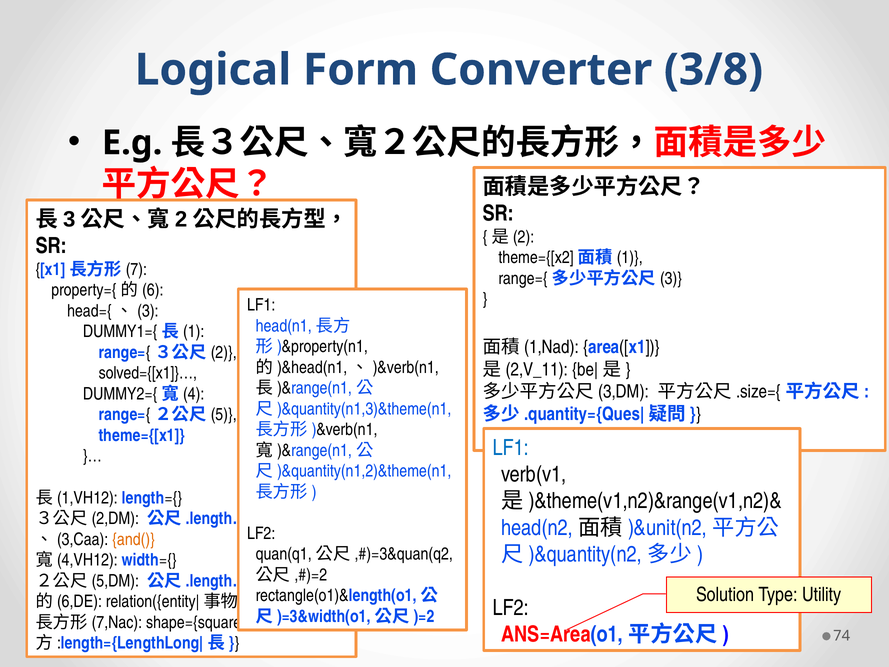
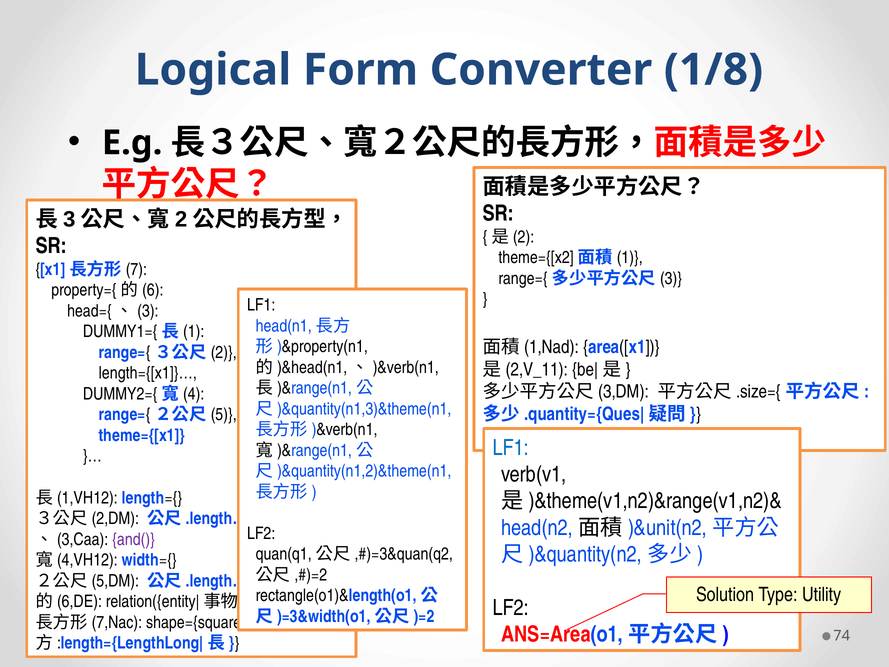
3/8: 3/8 -> 1/8 (713, 70)
solved={[x1]}…: solved={[x1]}… -> length={[x1]}… (148, 373)
and( colour: orange -> purple (134, 539)
